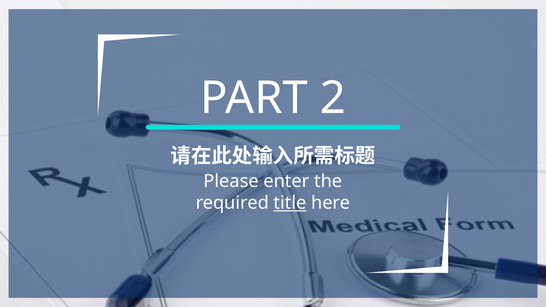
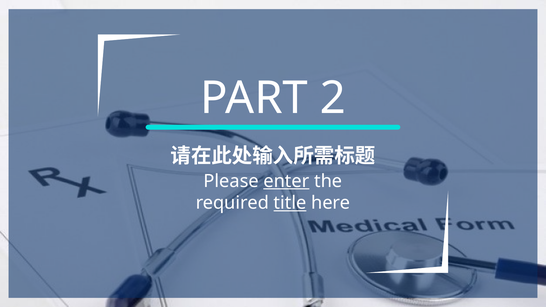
enter underline: none -> present (286, 181)
